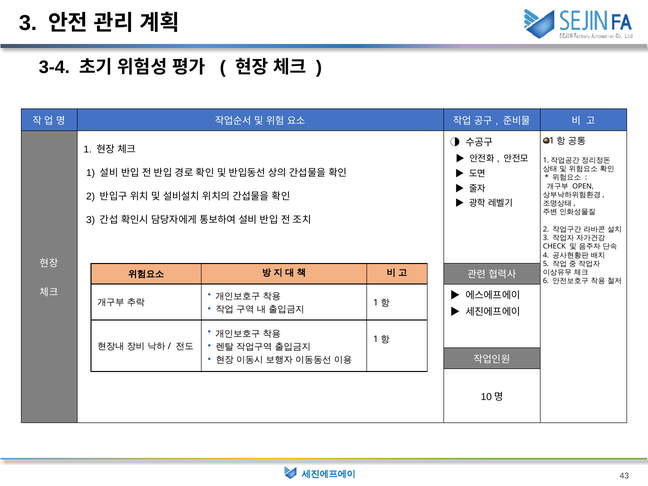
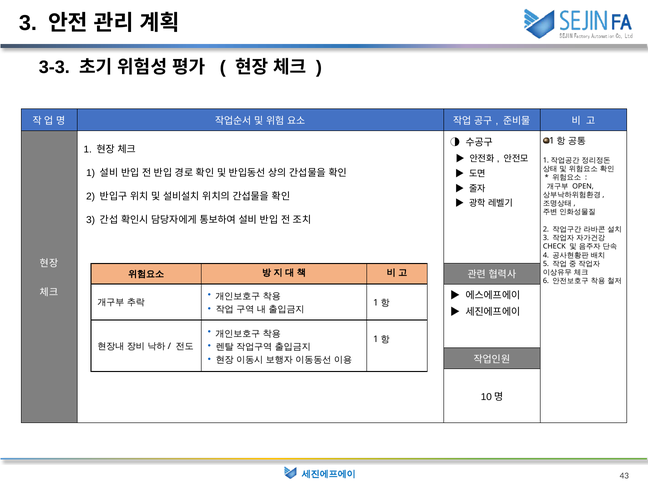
3-4: 3-4 -> 3-3 (54, 67)
